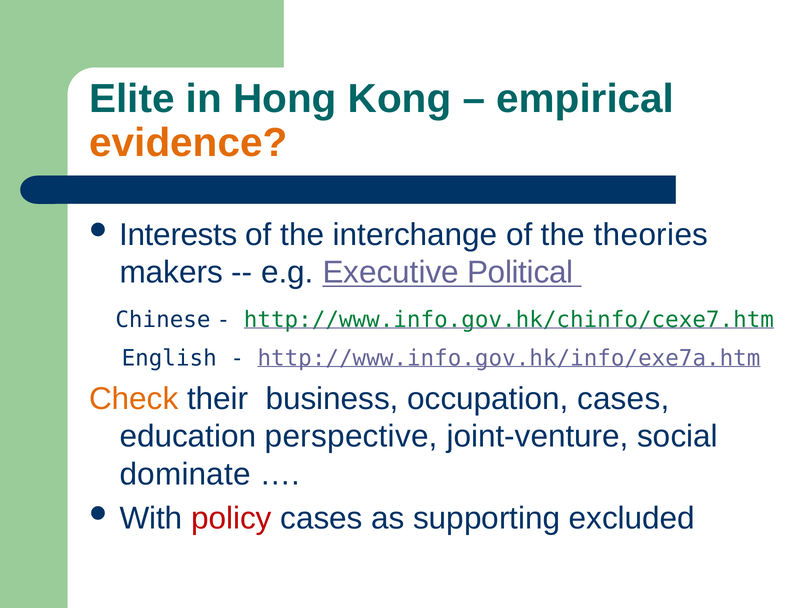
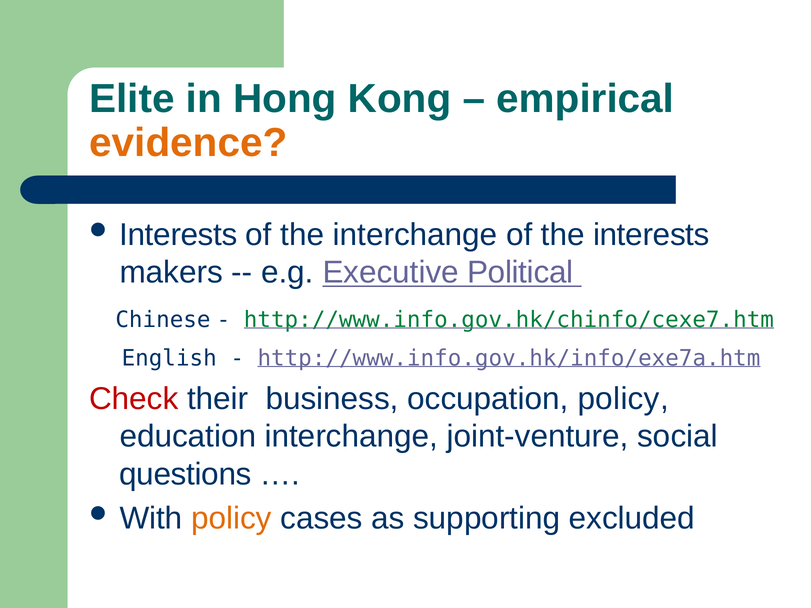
the theories: theories -> interests (651, 235)
Check colour: orange -> red (134, 399)
occupation cases: cases -> policy (623, 399)
education perspective: perspective -> interchange (351, 437)
dominate: dominate -> questions (185, 475)
policy colour: red -> orange (231, 519)
